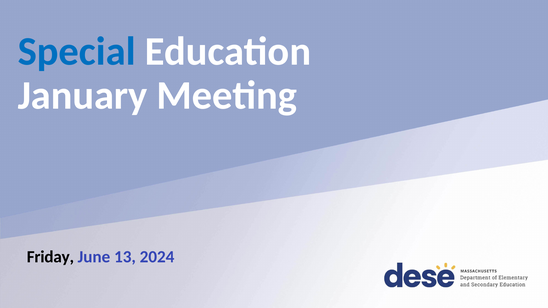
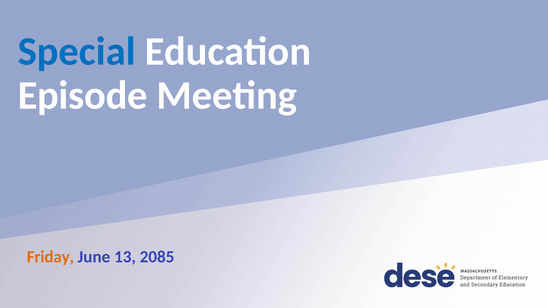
January: January -> Episode (83, 95)
Friday colour: black -> orange (50, 257)
2024: 2024 -> 2085 (157, 257)
